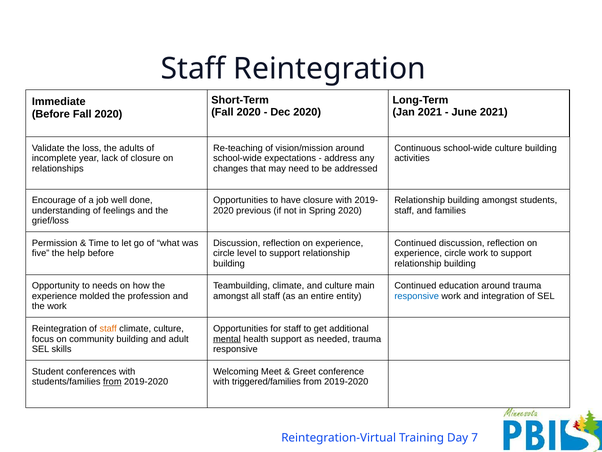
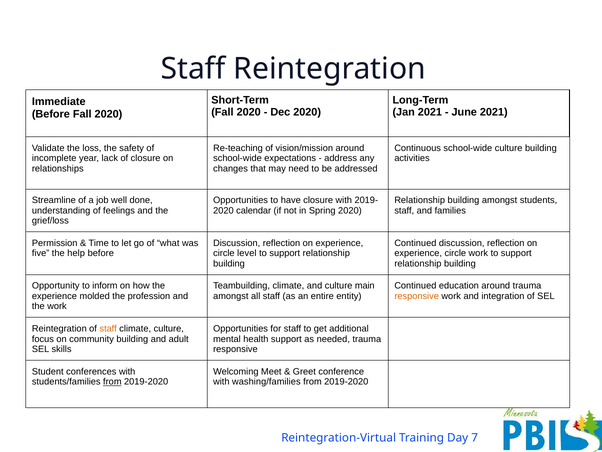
adults: adults -> safety (132, 148)
Encourage: Encourage -> Streamline (54, 200)
previous: previous -> calendar (254, 210)
needs: needs -> inform (105, 286)
responsive colour: blue -> orange (417, 296)
mental underline: present -> none (227, 339)
triggered/families: triggered/families -> washing/families (266, 381)
